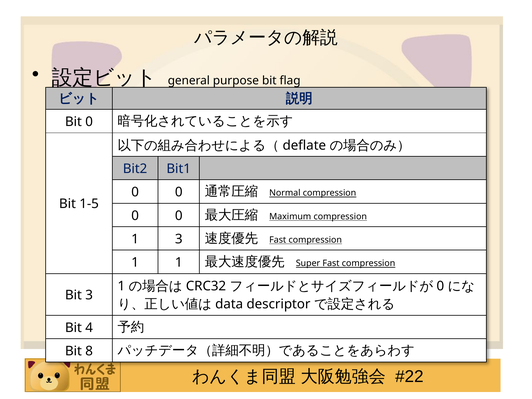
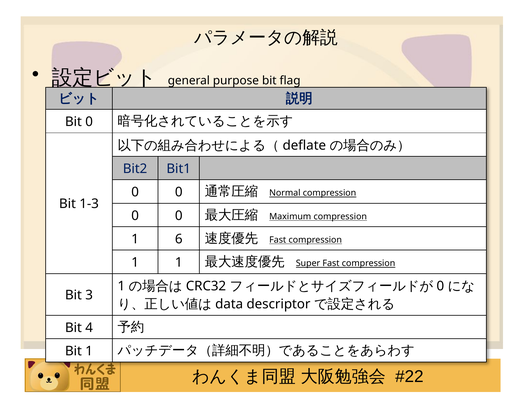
1-5: 1-5 -> 1-3 (89, 204)
1 3: 3 -> 6 (179, 239)
Bit 8: 8 -> 1 (89, 351)
